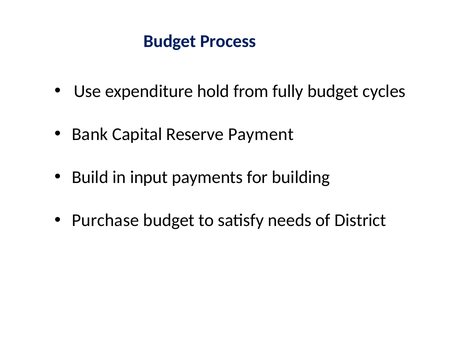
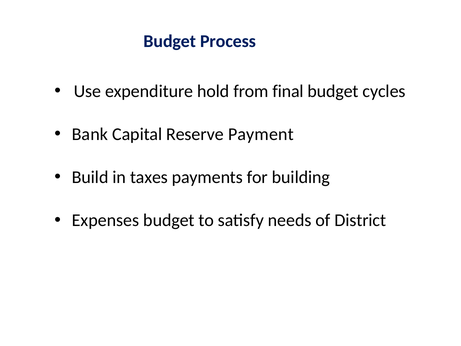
fully: fully -> final (288, 91)
input: input -> taxes (149, 177)
Purchase: Purchase -> Expenses (105, 220)
